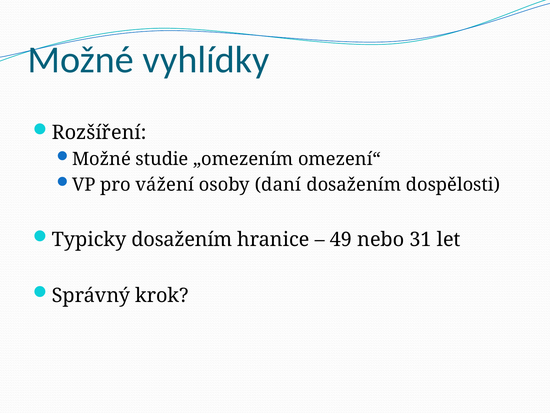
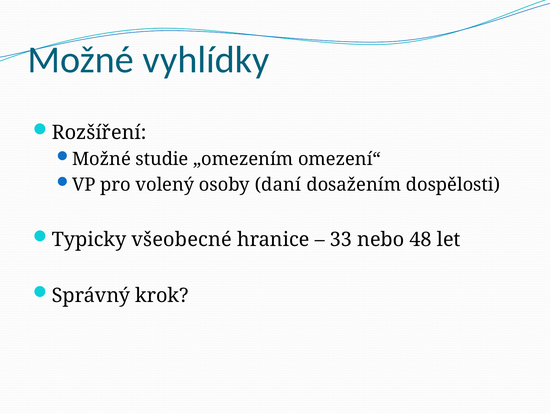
vážení: vážení -> volený (165, 185)
Typicky dosažením: dosažením -> všeobecné (182, 239)
49: 49 -> 33 (341, 239)
31: 31 -> 48 (421, 239)
